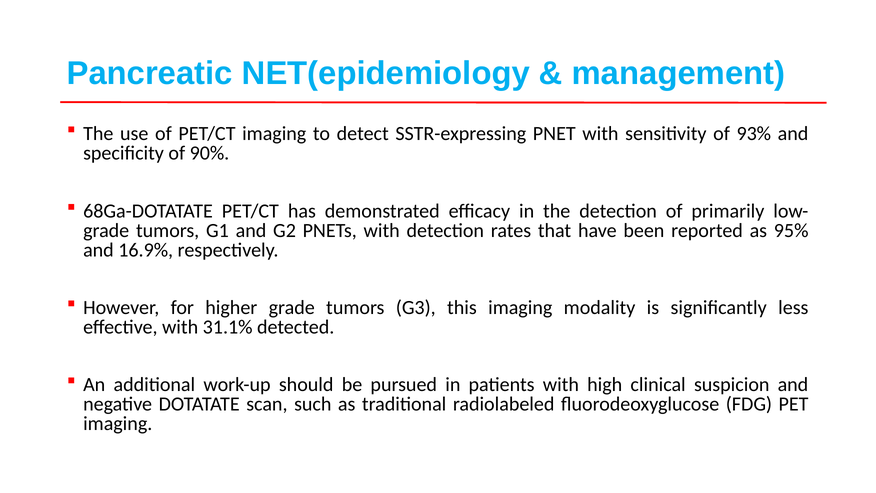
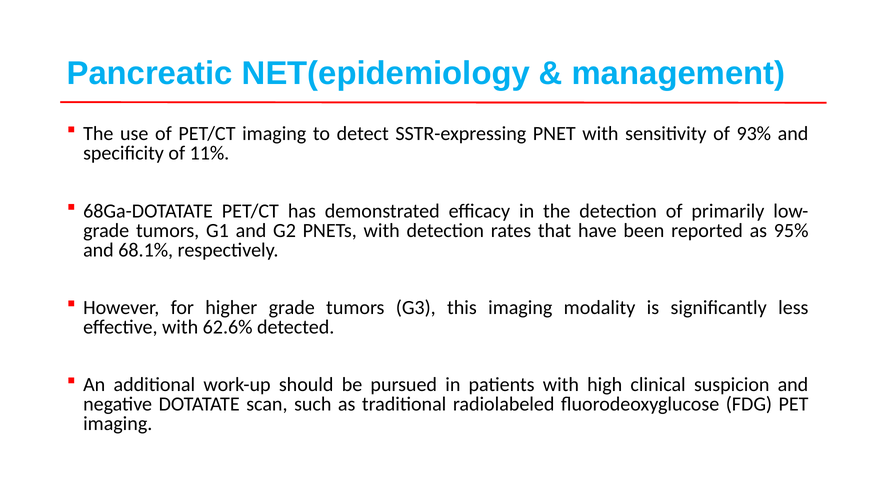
90%: 90% -> 11% (209, 153)
16.9%: 16.9% -> 68.1% (146, 250)
31.1%: 31.1% -> 62.6% (228, 327)
